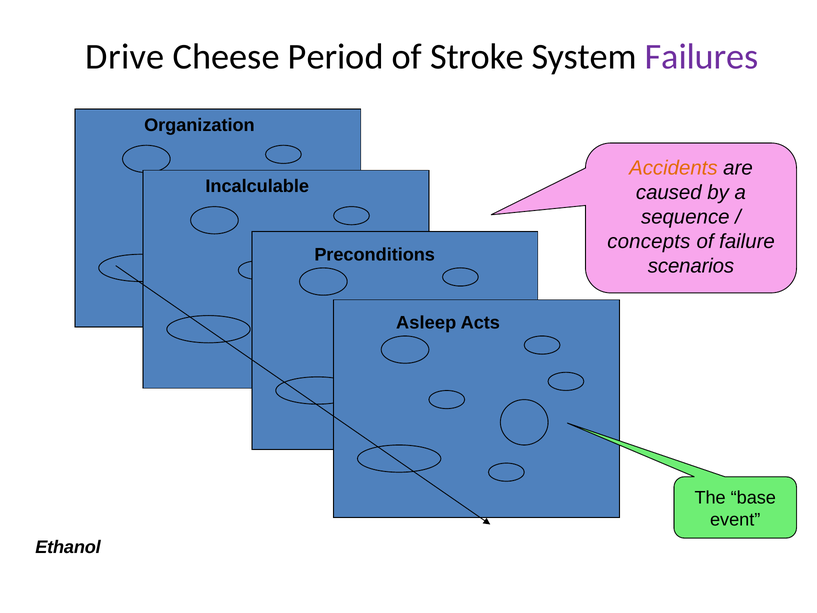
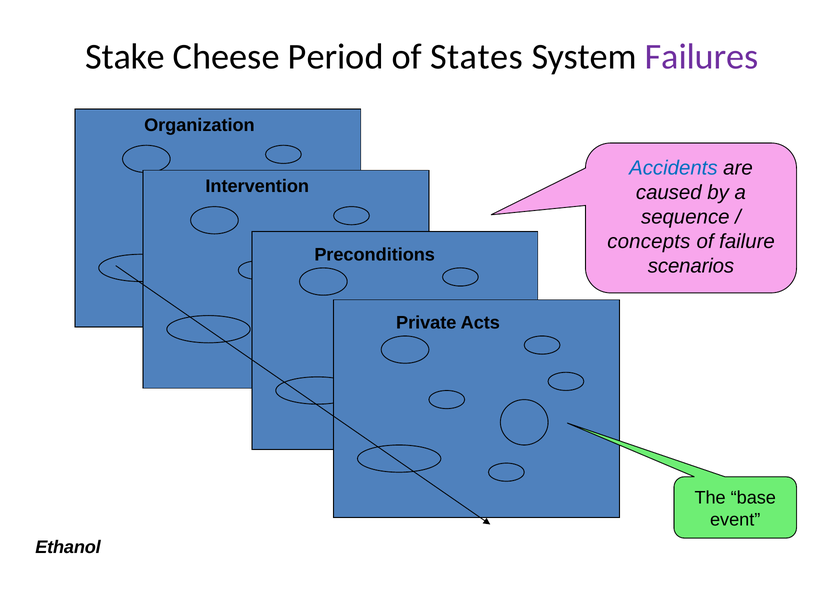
Drive: Drive -> Stake (125, 57)
Stroke: Stroke -> States (477, 57)
Accidents colour: orange -> blue (673, 168)
Incalculable: Incalculable -> Intervention (257, 186)
Asleep: Asleep -> Private (426, 323)
